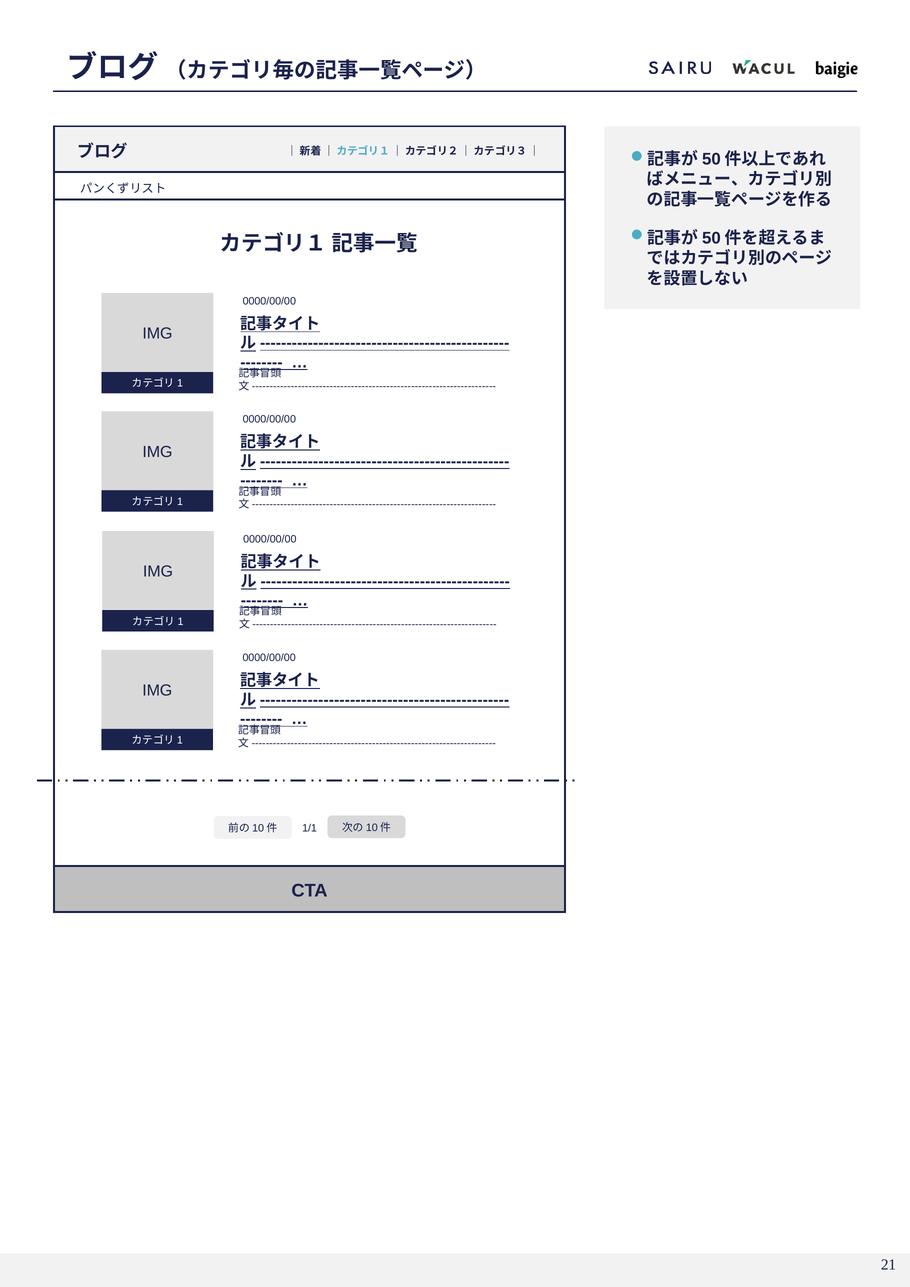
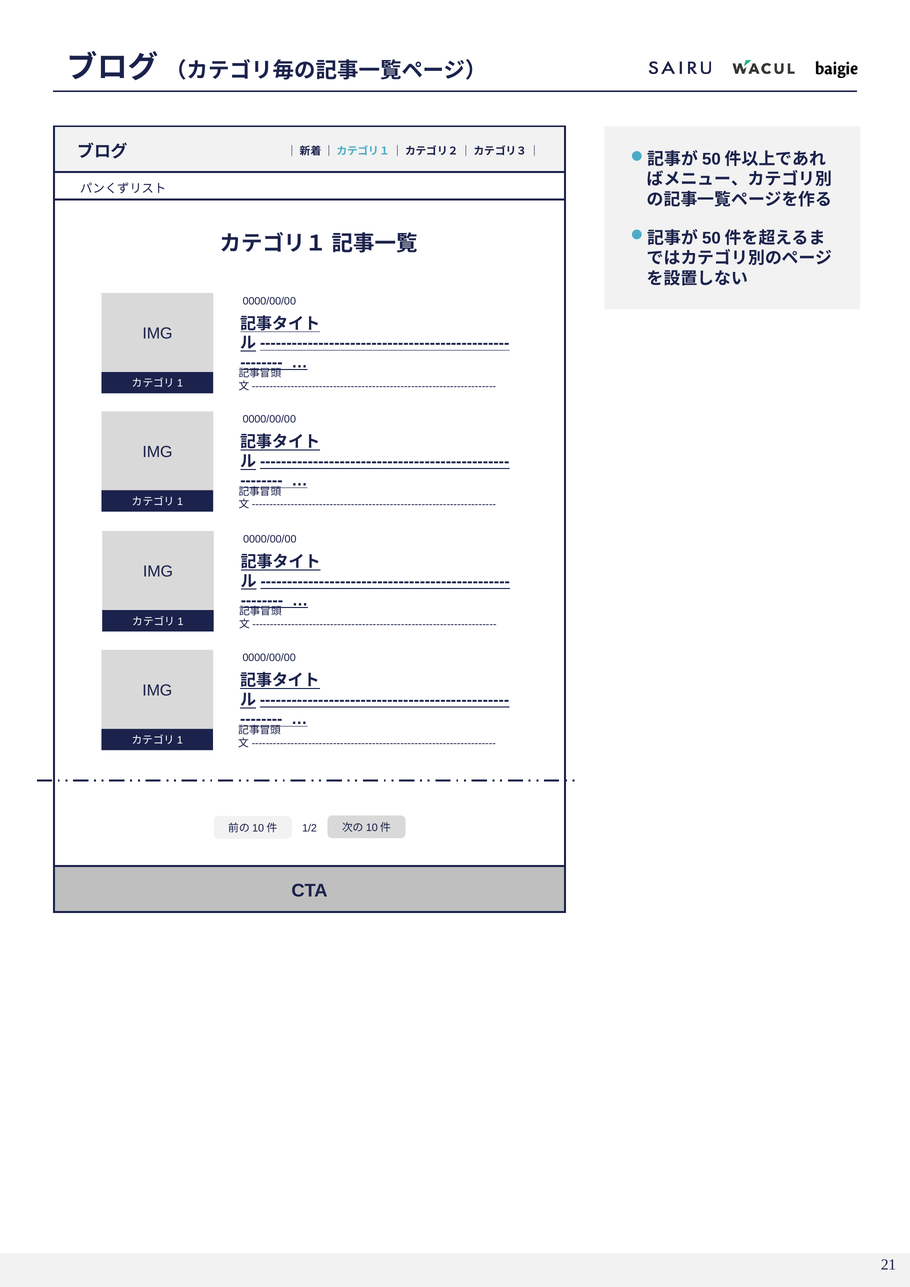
1/1: 1/1 -> 1/2 (310, 828)
